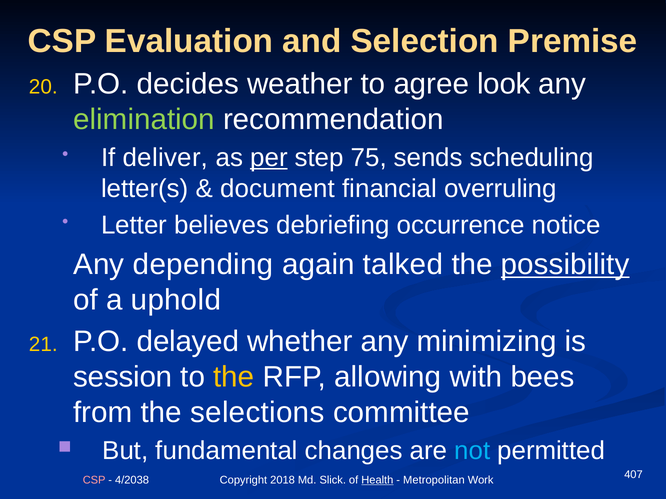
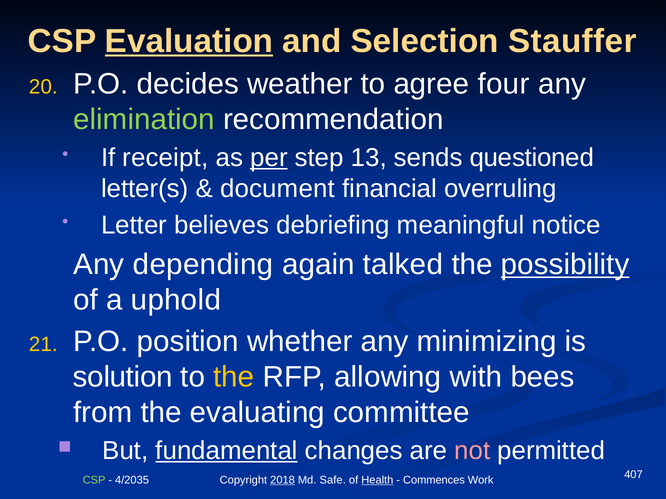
Evaluation underline: none -> present (189, 41)
Premise: Premise -> Stauffer (572, 41)
look: look -> four (504, 84)
deliver: deliver -> receipt (165, 158)
75: 75 -> 13 (369, 158)
scheduling: scheduling -> questioned (532, 158)
occurrence: occurrence -> meaningful (461, 225)
delayed: delayed -> position (188, 342)
session: session -> solution (123, 377)
selections: selections -> evaluating (257, 413)
fundamental underline: none -> present (227, 451)
not colour: light blue -> pink (472, 451)
CSP colour: pink -> light green (94, 481)
4/2038: 4/2038 -> 4/2035 (132, 481)
2018 underline: none -> present (283, 481)
Slick: Slick -> Safe (333, 481)
Metropolitan: Metropolitan -> Commences (434, 481)
